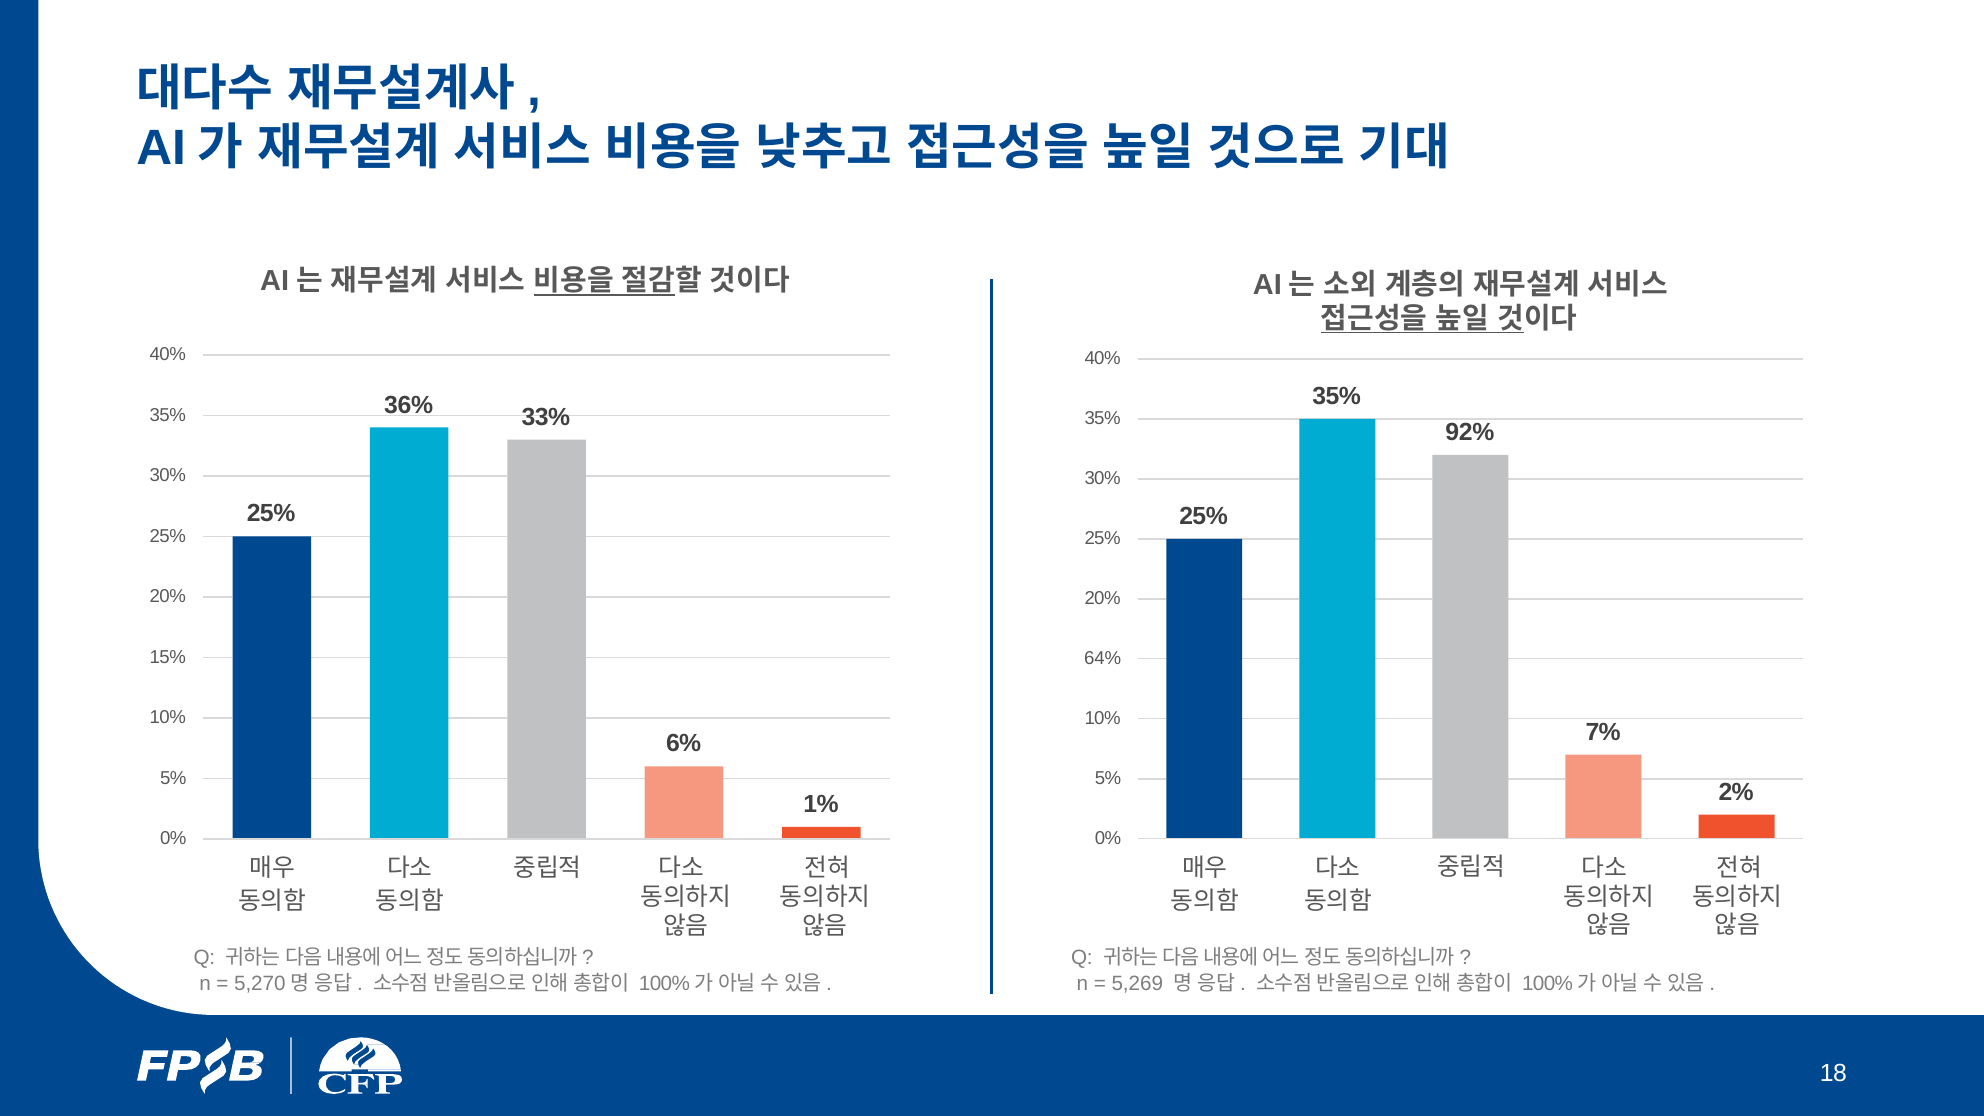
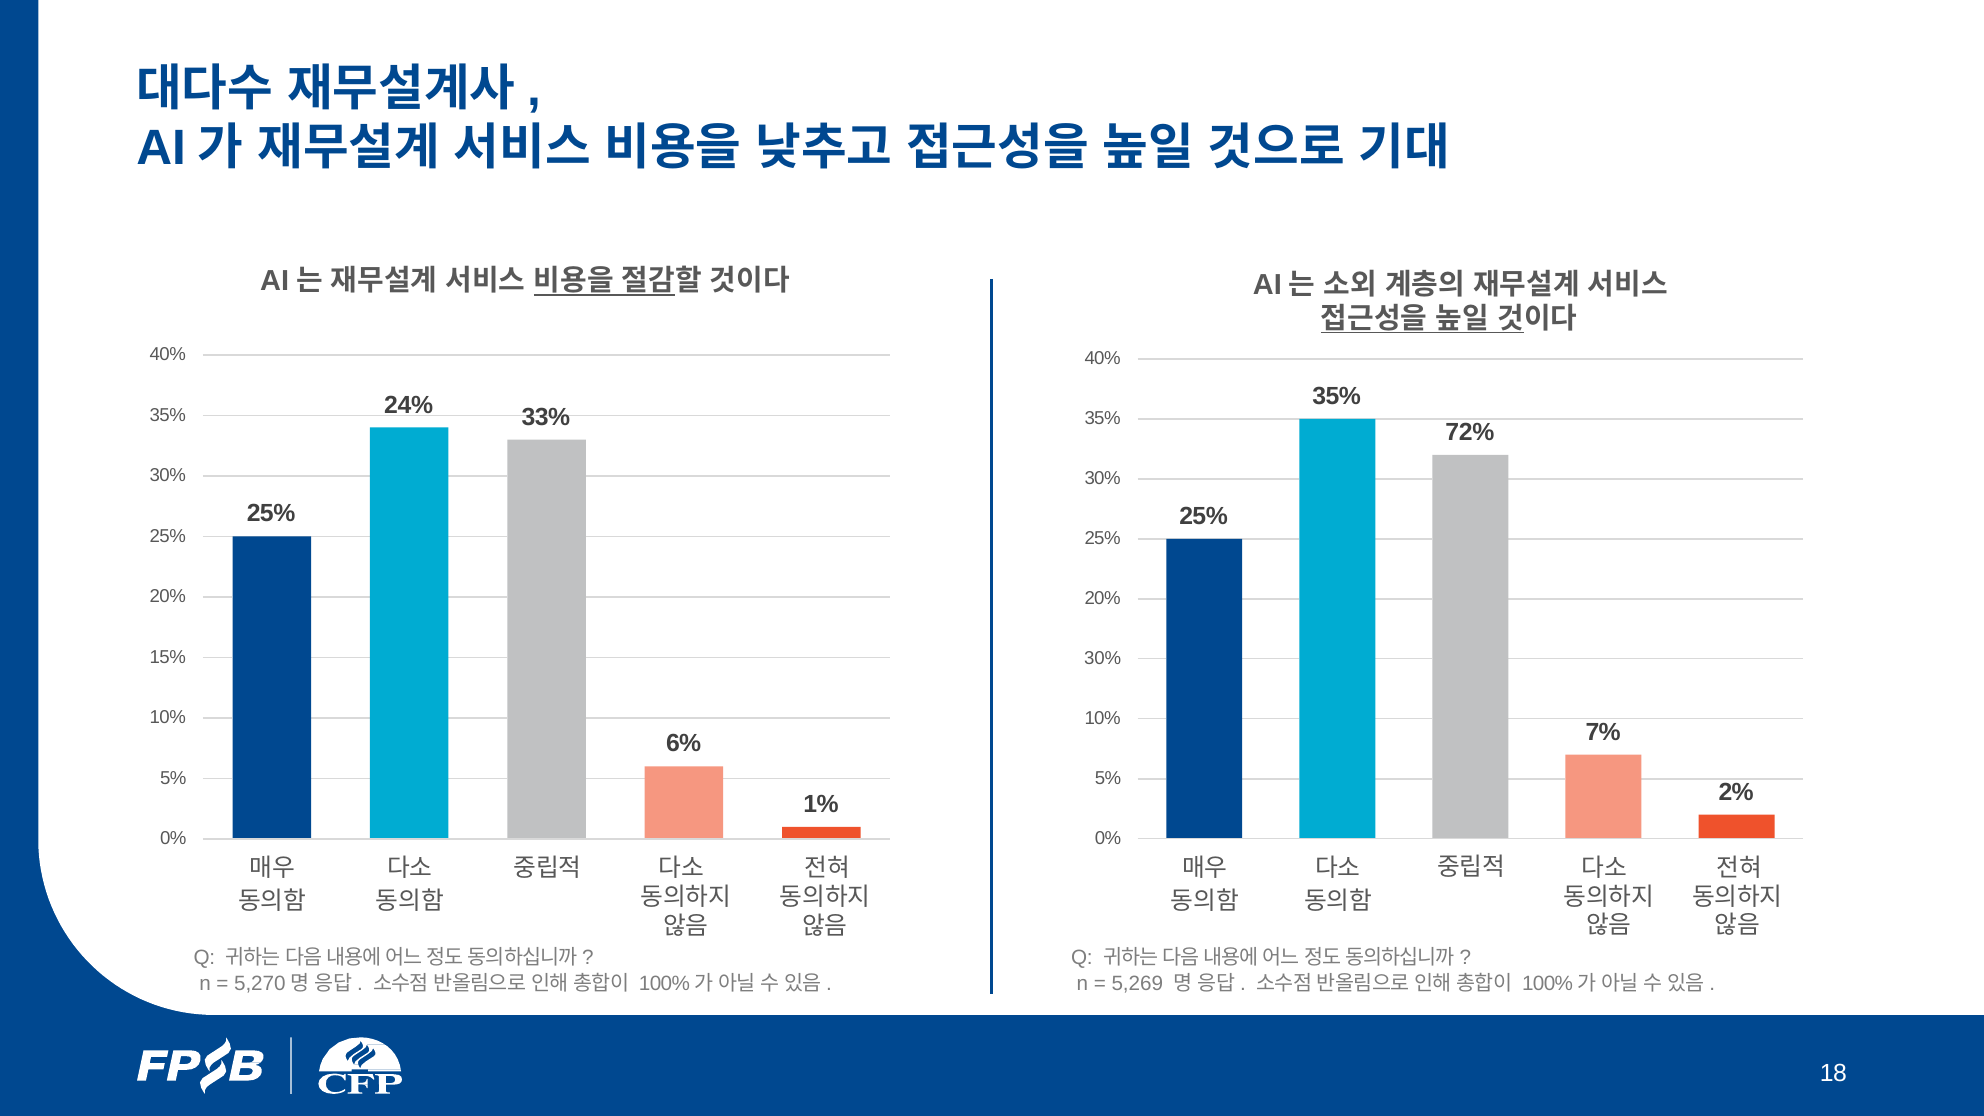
36%: 36% -> 24% (409, 405)
92%: 92% -> 72% (1470, 432)
64%: 64% -> 30% (1103, 659)
